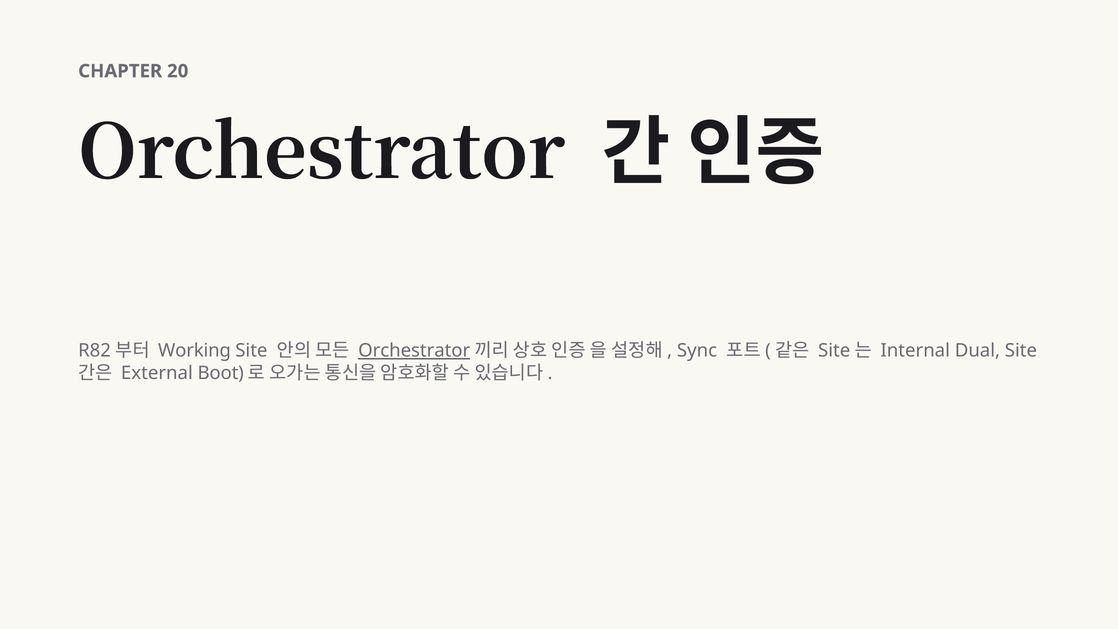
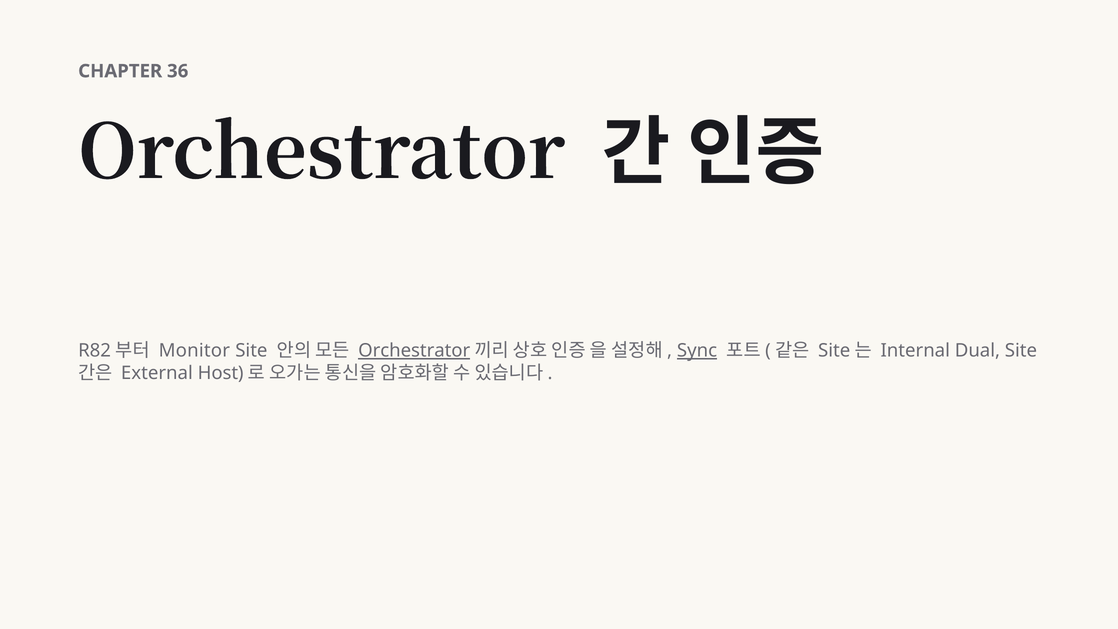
20: 20 -> 36 (178, 71)
Working: Working -> Monitor (194, 351)
Sync underline: none -> present (697, 351)
Boot: Boot -> Host (221, 373)
